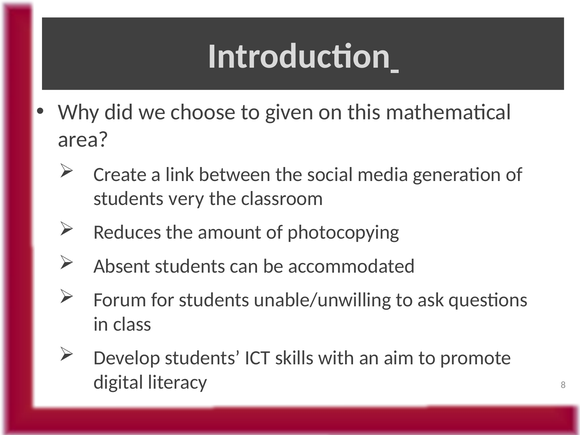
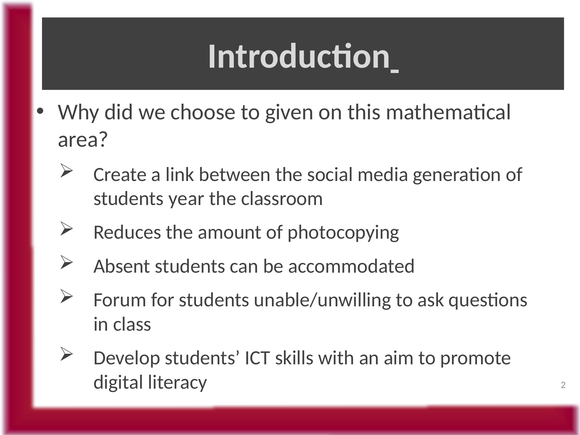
very: very -> year (186, 199)
8: 8 -> 2 (563, 385)
